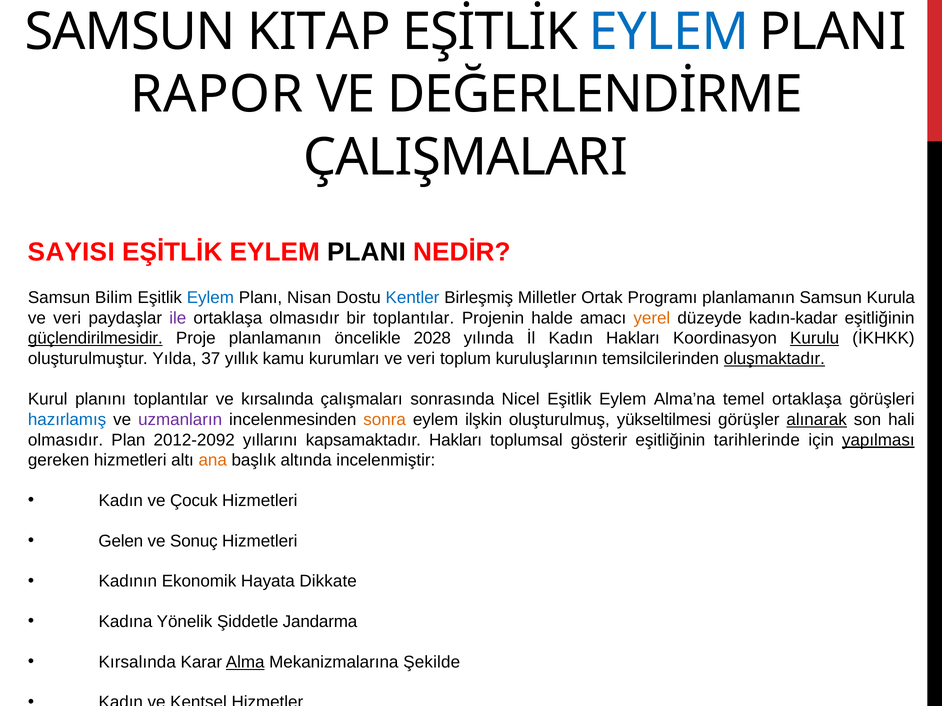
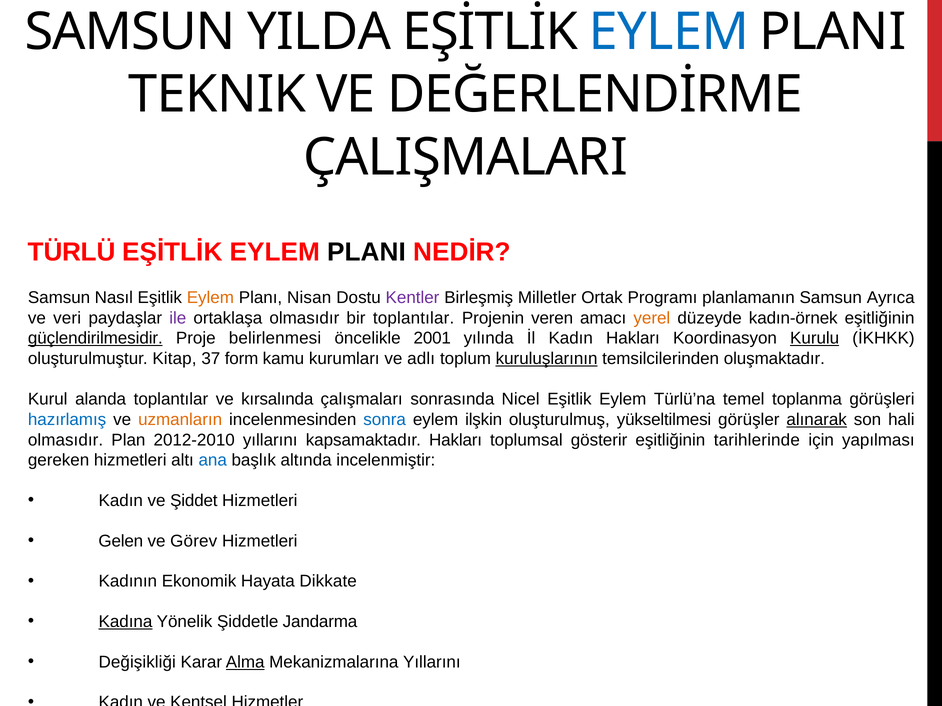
KITAP: KITAP -> YILDA (319, 32)
RAPOR: RAPOR -> TEKNIK (217, 95)
SAYISI: SAYISI -> TÜRLÜ (72, 253)
Bilim: Bilim -> Nasıl (114, 298)
Eylem colour: blue -> orange (210, 298)
Kentler colour: blue -> purple (413, 298)
Kurula: Kurula -> Ayrıca (891, 298)
halde: halde -> veren (552, 318)
kadın-kadar: kadın-kadar -> kadın-örnek (793, 318)
Proje planlamanın: planlamanın -> belirlenmesi (275, 339)
2028: 2028 -> 2001 (432, 339)
Yılda: Yılda -> Kitap (174, 359)
yıllık: yıllık -> form (242, 359)
kurumları ve veri: veri -> adlı (421, 359)
kuruluşlarının underline: none -> present (547, 359)
oluşmaktadır underline: present -> none (774, 359)
planını: planını -> alanda (101, 399)
Alma’na: Alma’na -> Türlü’na (685, 399)
temel ortaklaşa: ortaklaşa -> toplanma (807, 399)
uzmanların colour: purple -> orange (180, 420)
sonra colour: orange -> blue (385, 420)
2012-2092: 2012-2092 -> 2012-2010 (194, 440)
yapılması underline: present -> none (878, 440)
ana colour: orange -> blue (213, 461)
Çocuk: Çocuk -> Şiddet (194, 501)
Sonuç: Sonuç -> Görev (194, 541)
Kadına underline: none -> present (125, 622)
Kırsalında: Kırsalında -> Değişikliği (137, 662)
Mekanizmalarına Şekilde: Şekilde -> Yıllarını (432, 662)
